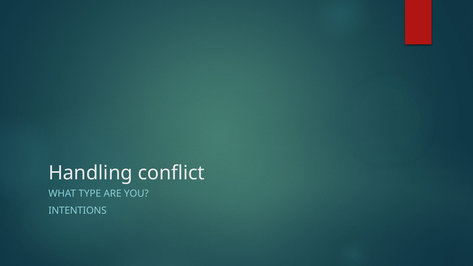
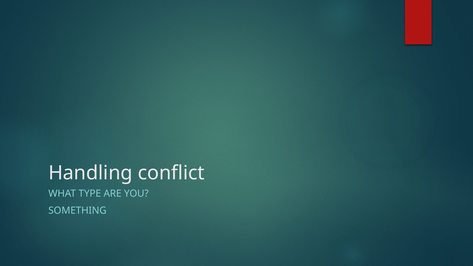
INTENTIONS: INTENTIONS -> SOMETHING (77, 210)
